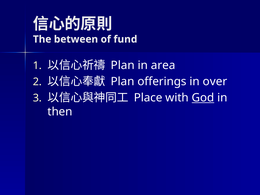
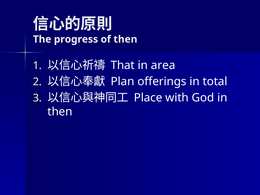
between: between -> progress (76, 39)
of fund: fund -> then (125, 39)
Plan: Plan -> That (123, 65)
over: over -> total (215, 82)
God underline: present -> none (203, 98)
